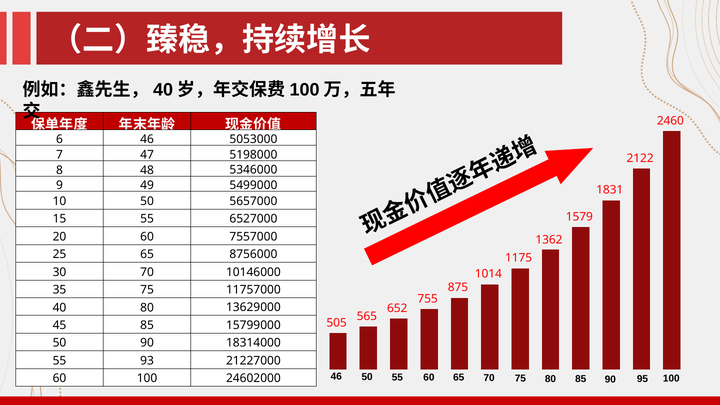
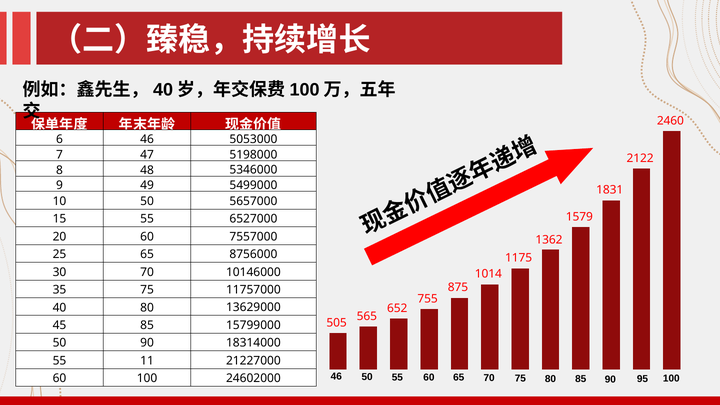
93: 93 -> 11 (147, 361)
